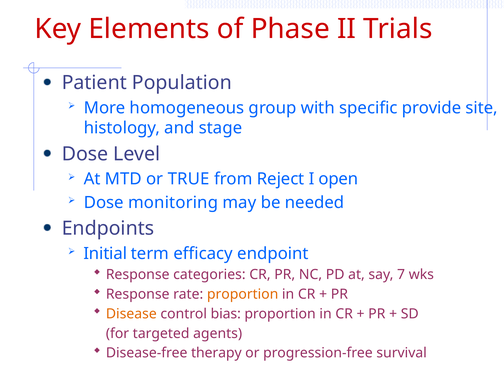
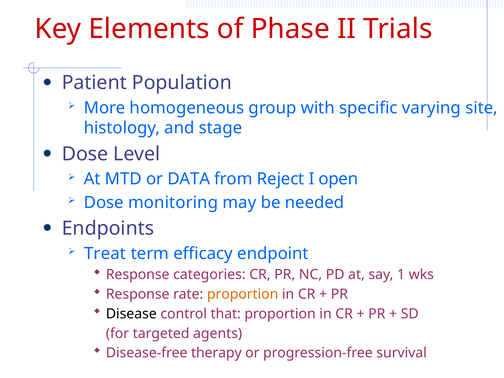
provide: provide -> varying (431, 108)
TRUE: TRUE -> DATA (189, 179)
Initial: Initial -> Treat (105, 253)
7: 7 -> 1 (401, 275)
Disease colour: orange -> black (131, 314)
bias: bias -> that (226, 314)
